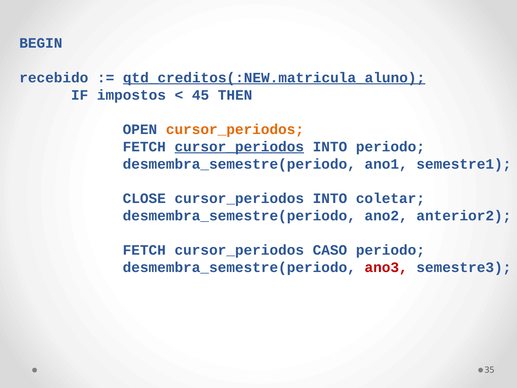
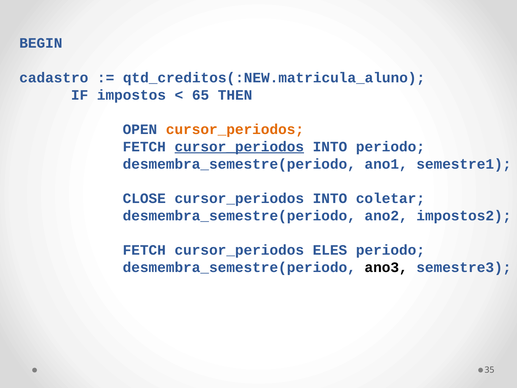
recebido: recebido -> cadastro (54, 78)
qtd_creditos(:NEW.matricula_aluno underline: present -> none (274, 78)
45: 45 -> 65 (201, 95)
anterior2: anterior2 -> impostos2 (464, 216)
CASO: CASO -> ELES (330, 250)
ano3 colour: red -> black (386, 267)
